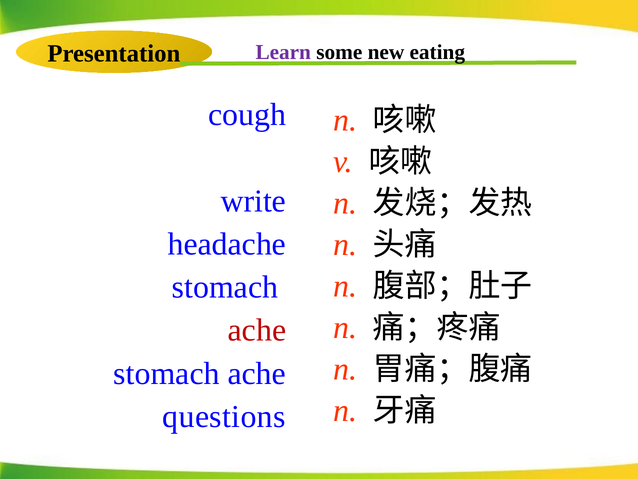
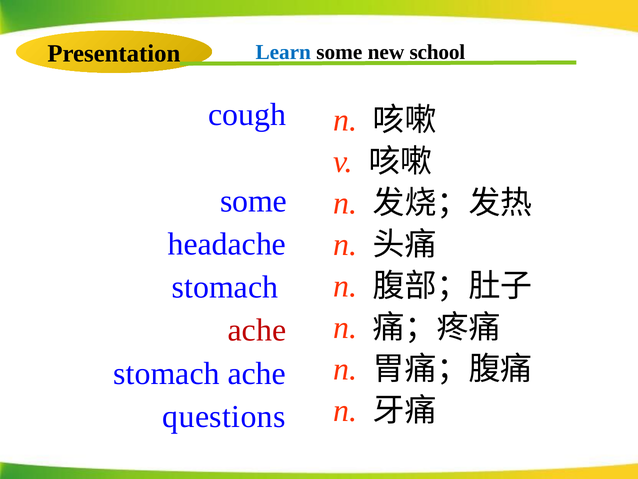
Learn colour: purple -> blue (283, 52)
eating: eating -> school (437, 52)
write: write -> some (254, 201)
